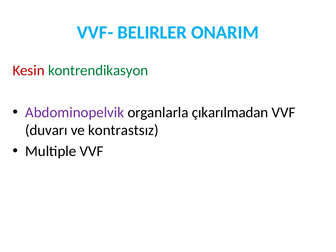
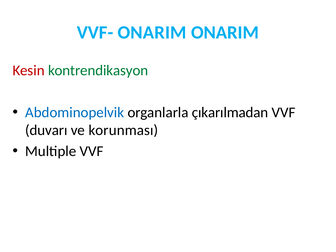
VVF- BELIRLER: BELIRLER -> ONARIM (152, 32)
Abdominopelvik colour: purple -> blue (75, 112)
kontrastsız: kontrastsız -> korunması (123, 130)
